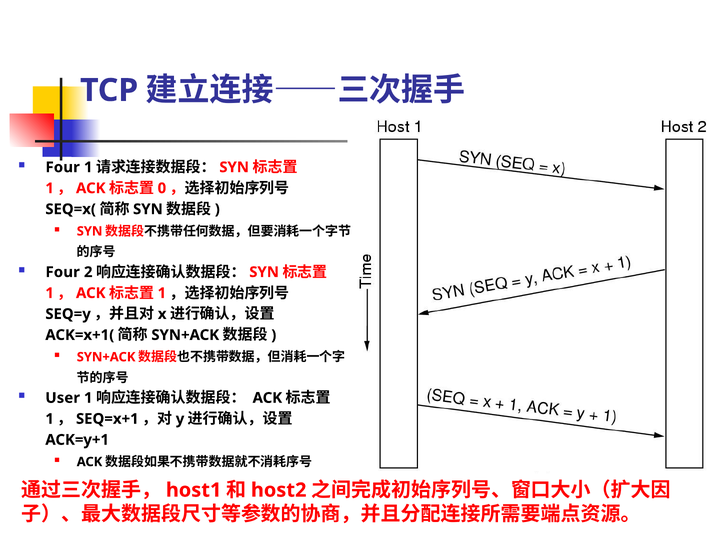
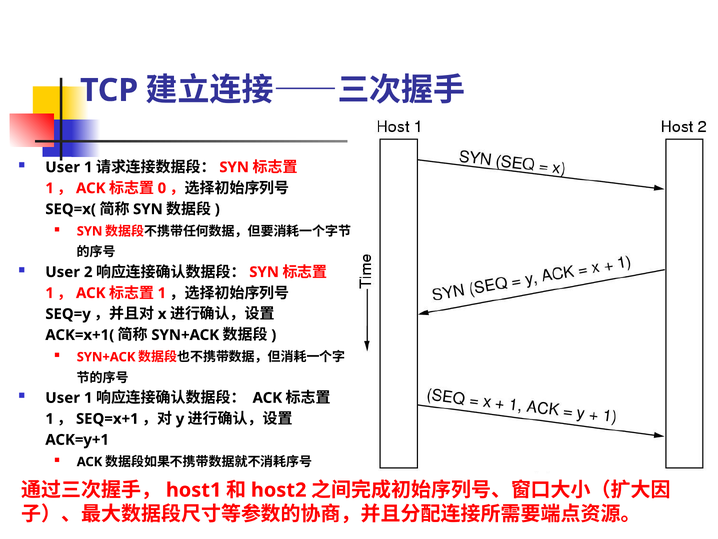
Four: Four -> User (63, 167)
Four: Four -> User (63, 272)
